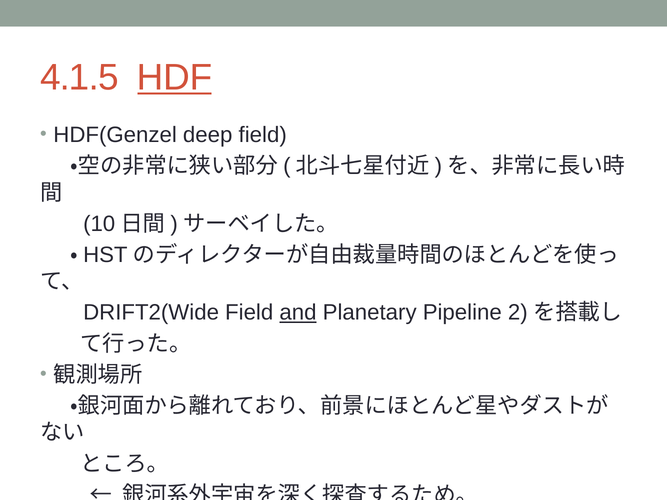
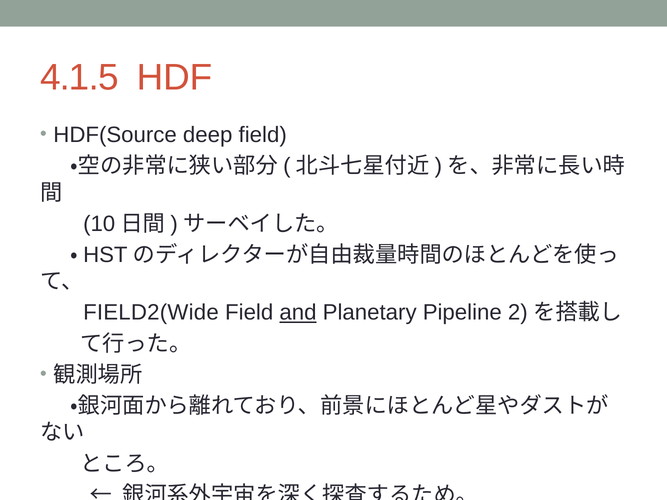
HDF underline: present -> none (175, 78)
HDF(Genzel: HDF(Genzel -> HDF(Source (115, 135)
DRIFT2(Wide: DRIFT2(Wide -> FIELD2(Wide (151, 313)
